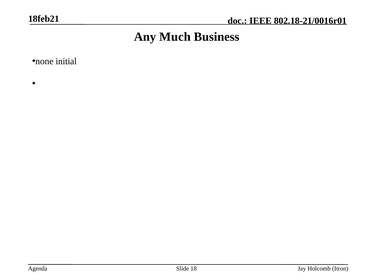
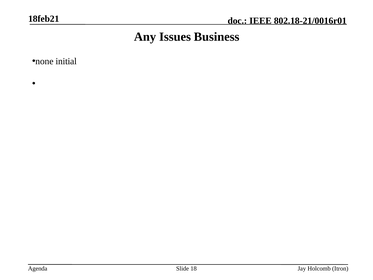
Much: Much -> Issues (175, 37)
